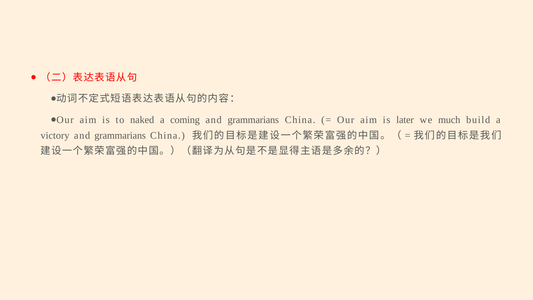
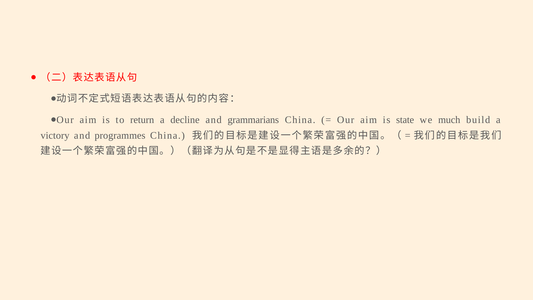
naked: naked -> return (142, 120)
coming: coming -> decline (185, 120)
later: later -> state (405, 120)
grammarians: grammarians -> programmes (120, 135)
